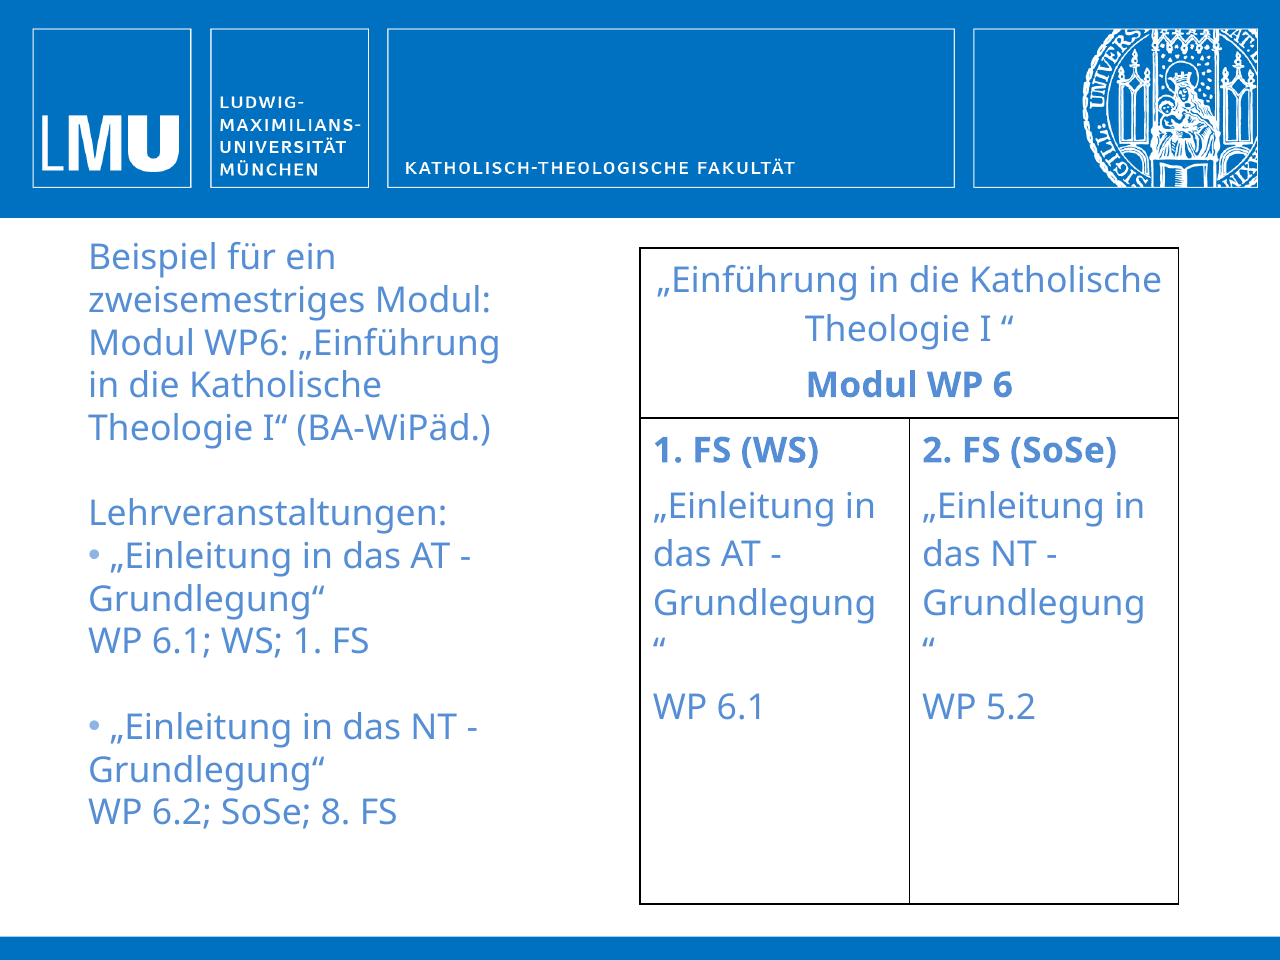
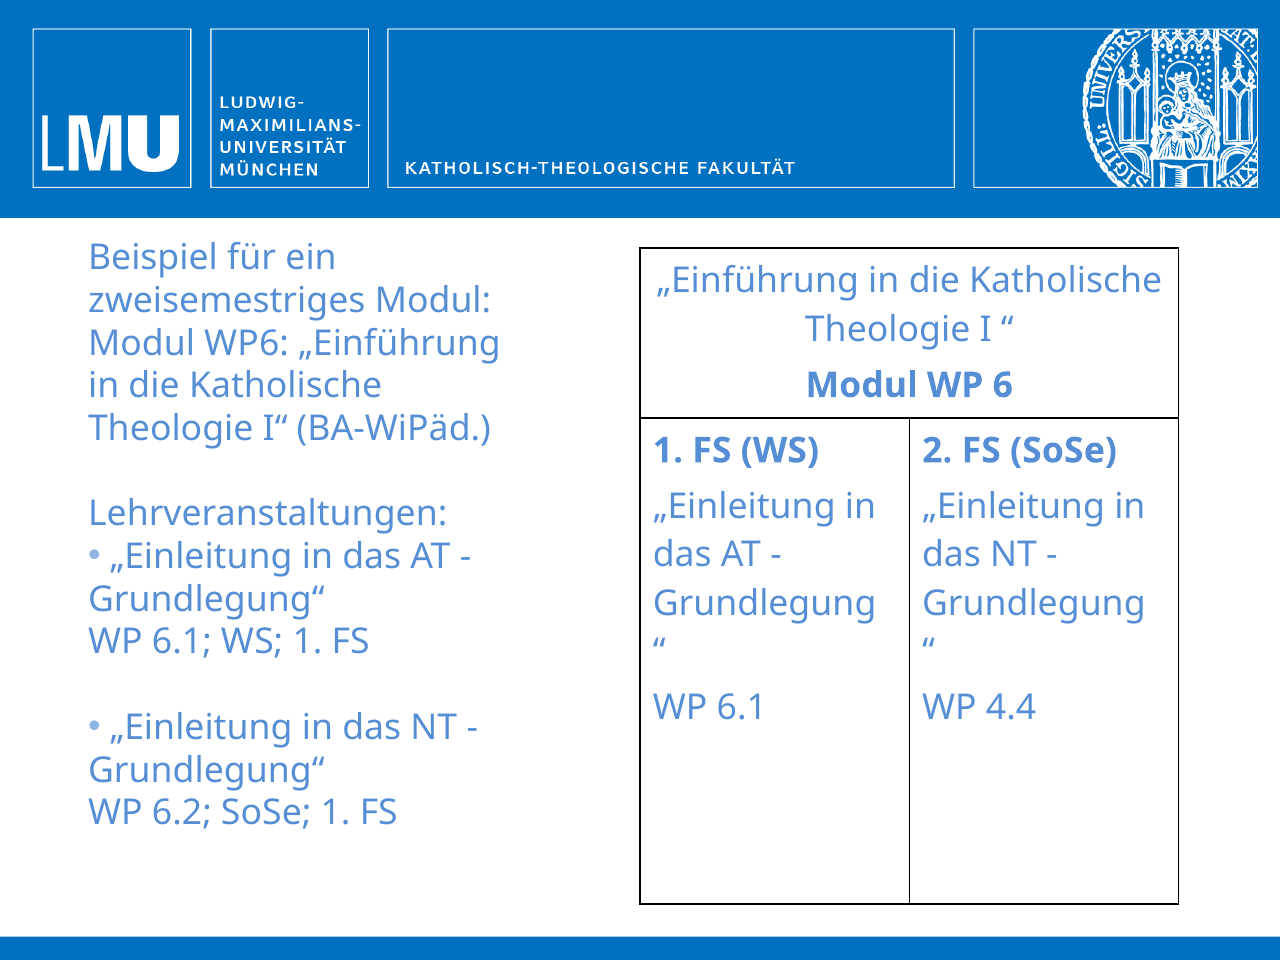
5.2: 5.2 -> 4.4 (1011, 708)
SoSe 8: 8 -> 1 (336, 813)
